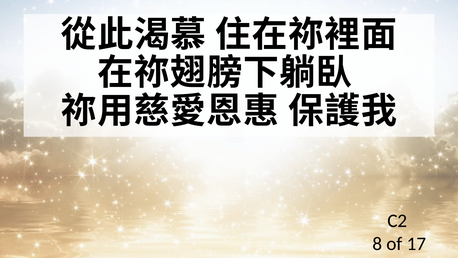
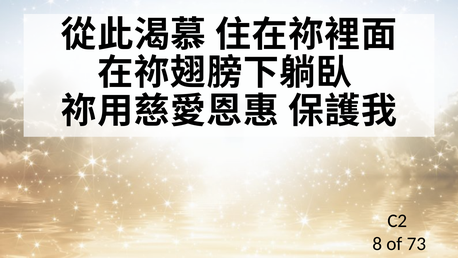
17: 17 -> 73 (416, 244)
